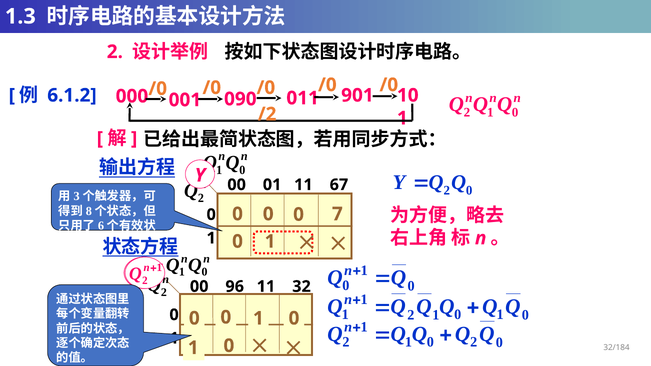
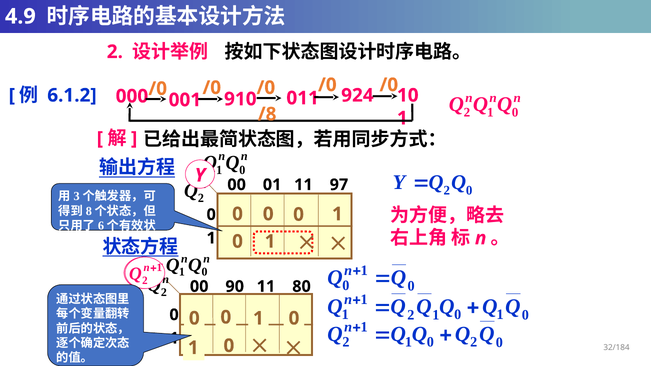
1.3: 1.3 -> 4.9 (20, 16)
090: 090 -> 910 (240, 99)
901: 901 -> 924 (357, 95)
/2: /2 -> /8 (267, 114)
67: 67 -> 97 (339, 185)
7: 7 -> 1 (337, 214)
96: 96 -> 90 (235, 287)
32: 32 -> 80 (302, 287)
